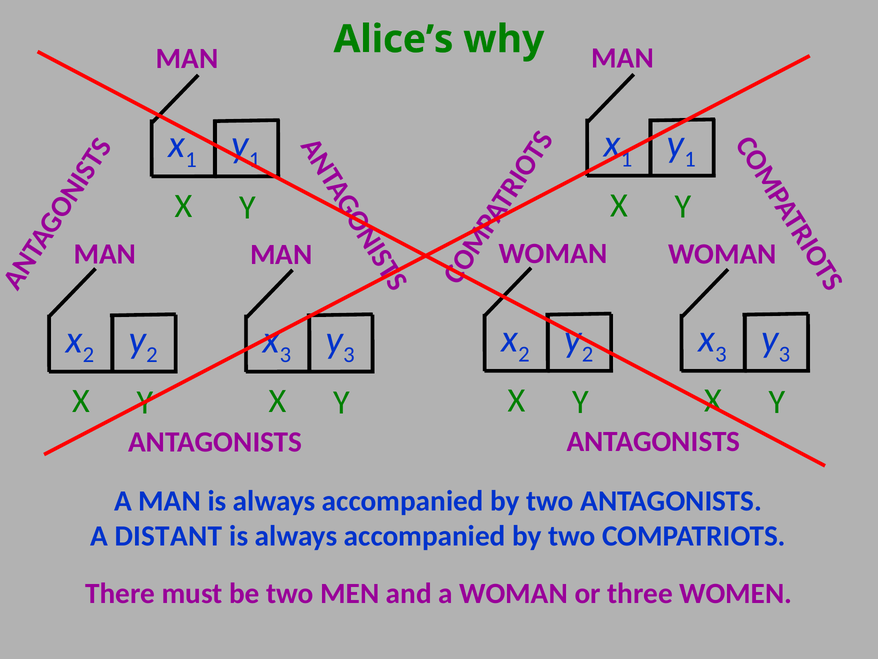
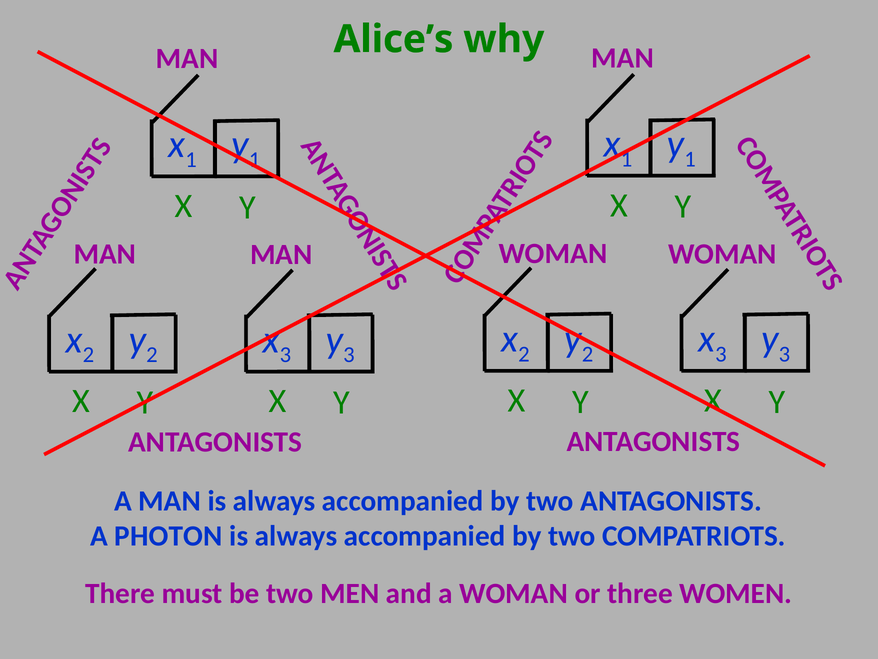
DISTANT: DISTANT -> PHOTON (168, 536)
